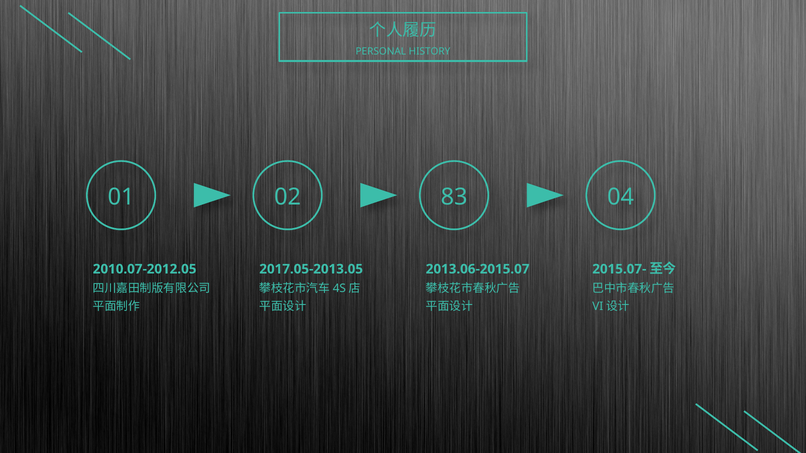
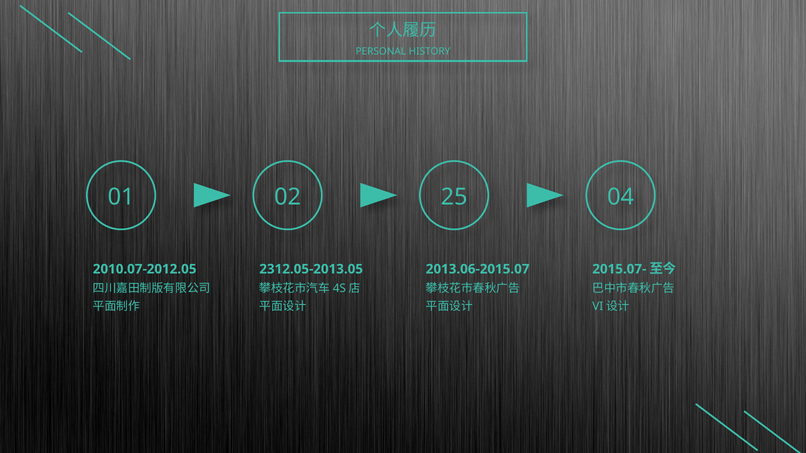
83: 83 -> 25 (454, 197)
2017.05-2013.05: 2017.05-2013.05 -> 2312.05-2013.05 (311, 269)
